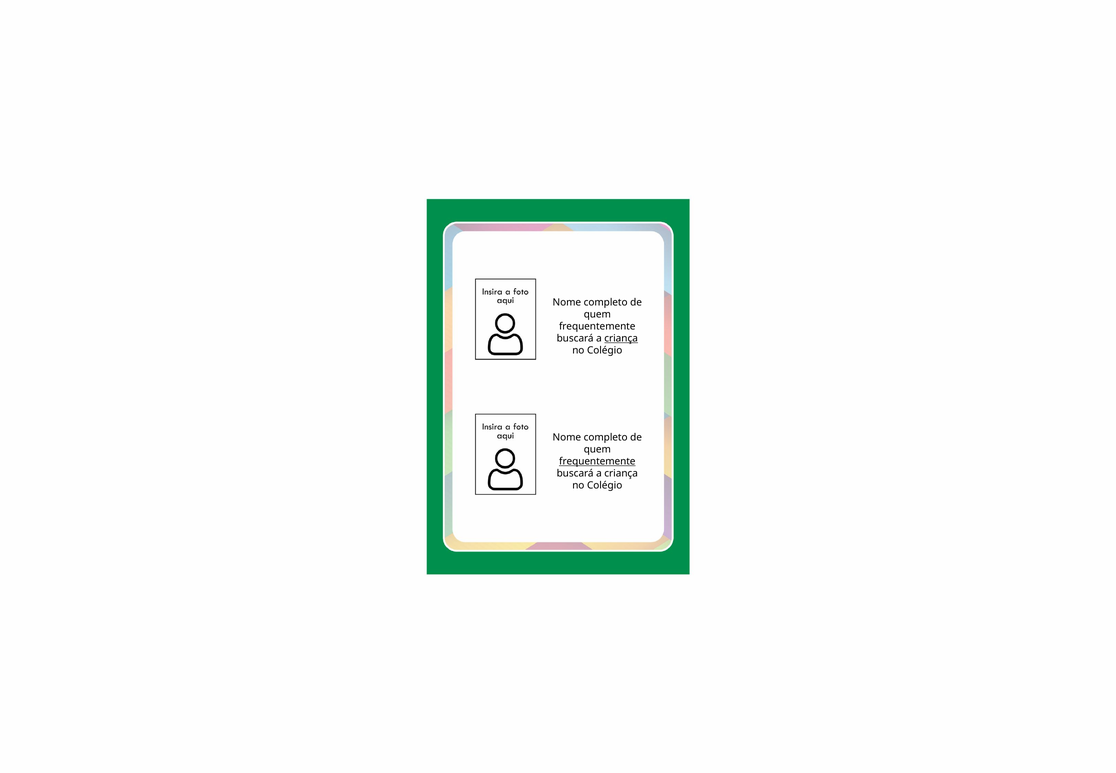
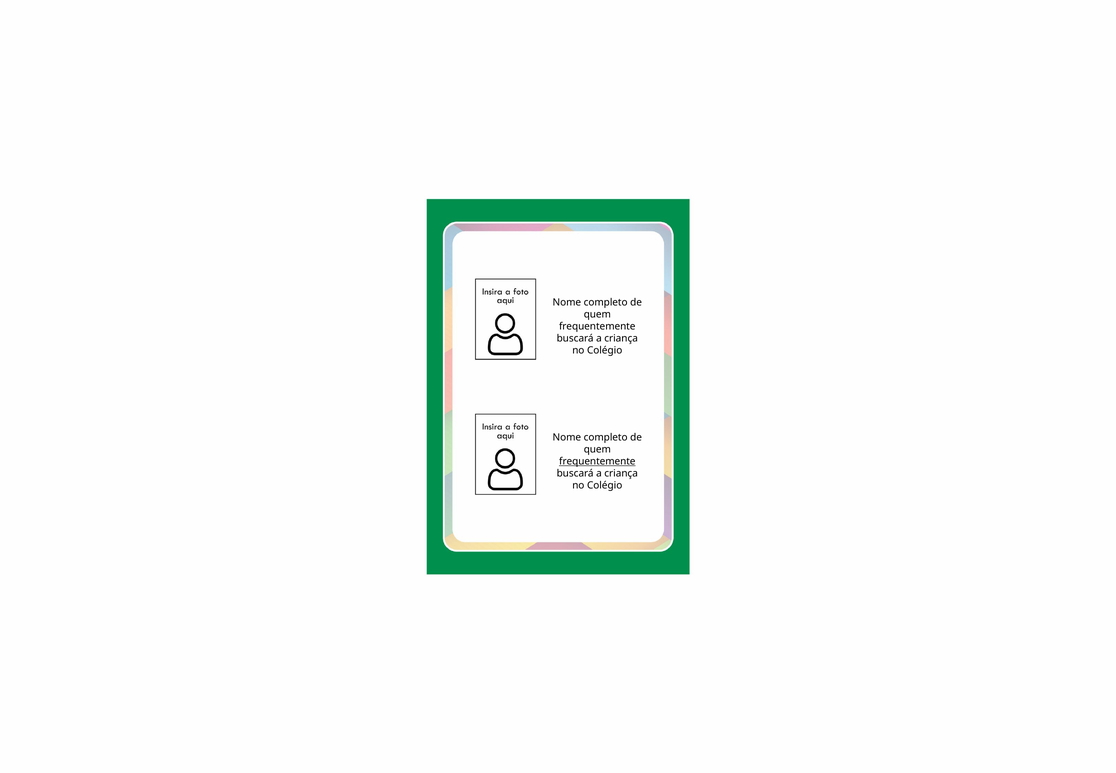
criança underline: present -> none (621, 338)
